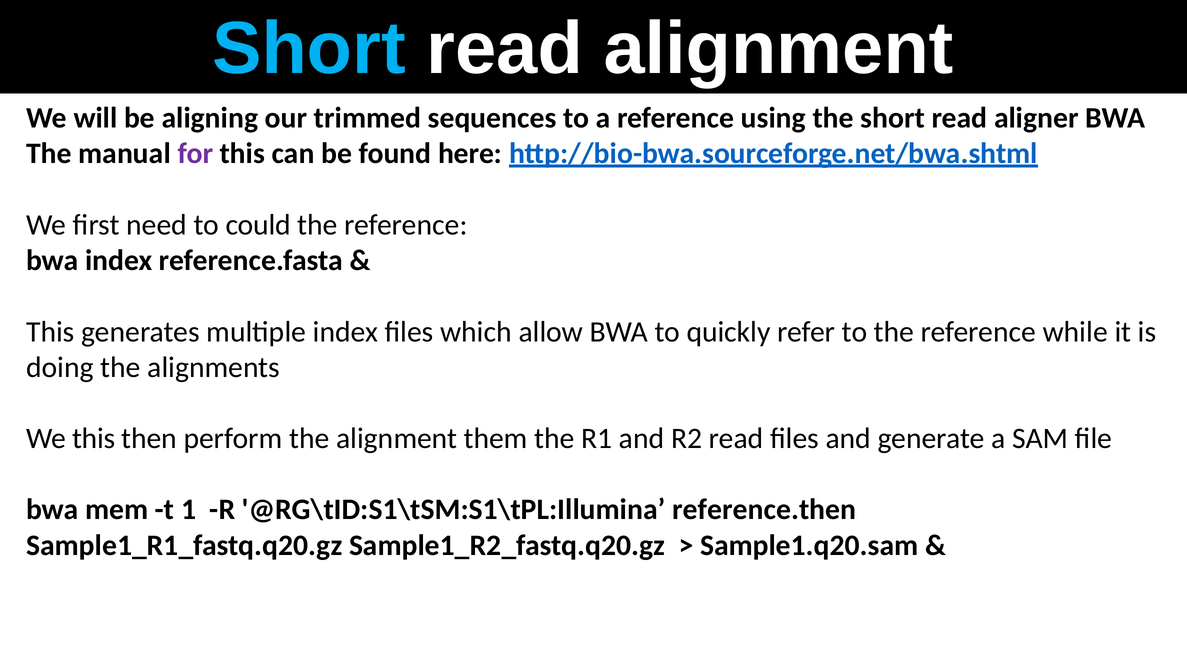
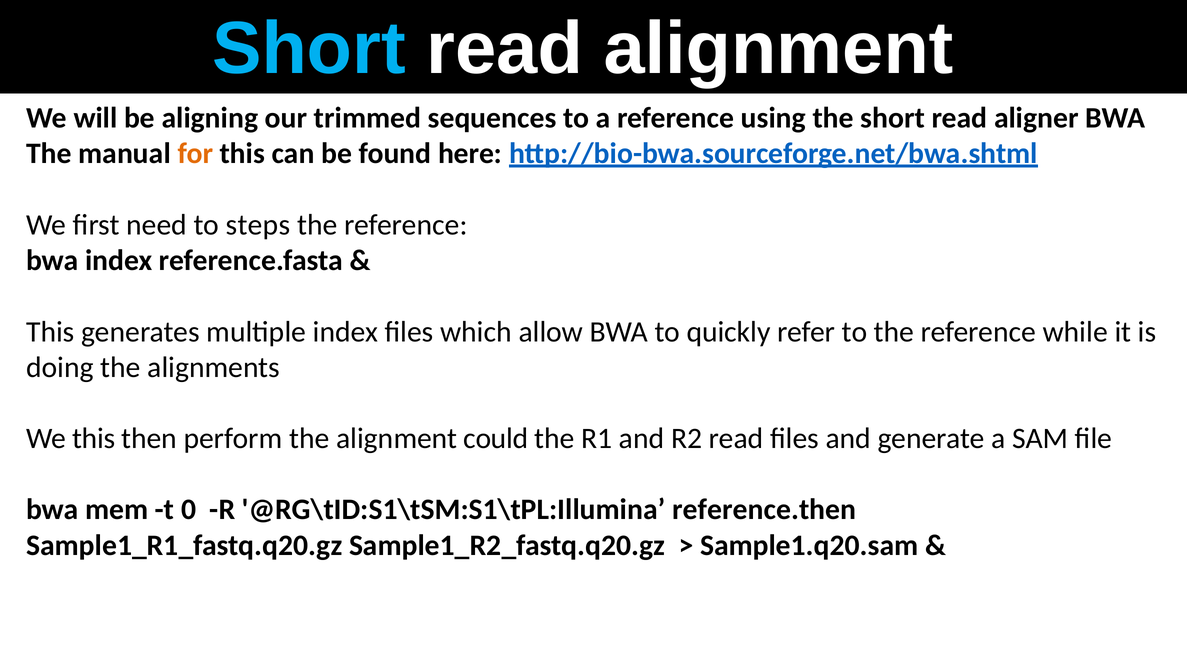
for colour: purple -> orange (195, 153)
could: could -> steps (258, 225)
them: them -> could (496, 439)
1: 1 -> 0 (189, 510)
